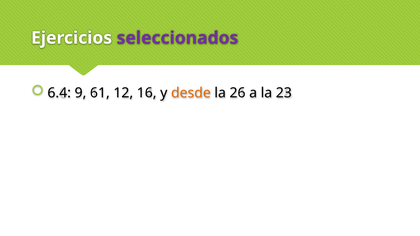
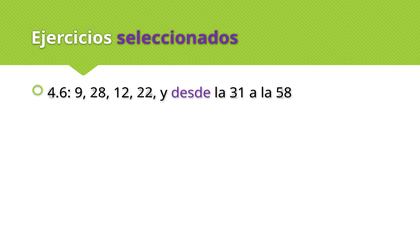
6.4: 6.4 -> 4.6 (59, 93)
61: 61 -> 28 (100, 93)
16: 16 -> 22 (147, 93)
desde colour: orange -> purple (191, 93)
26: 26 -> 31 (238, 93)
23: 23 -> 58 (284, 93)
